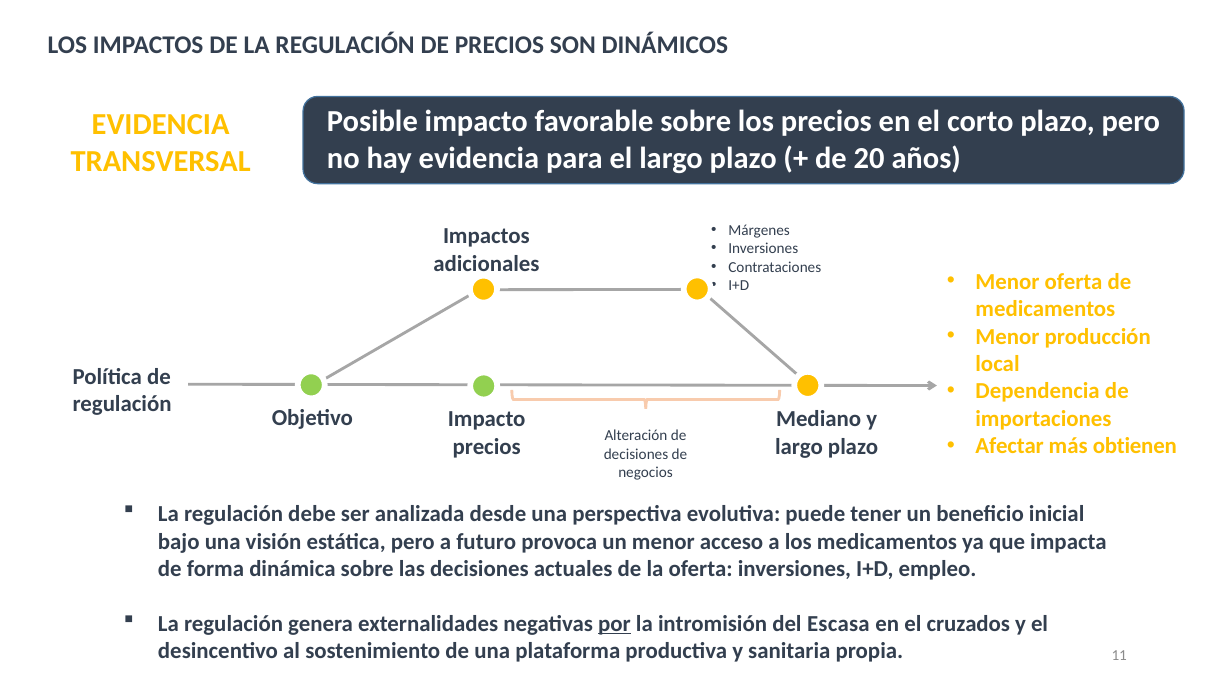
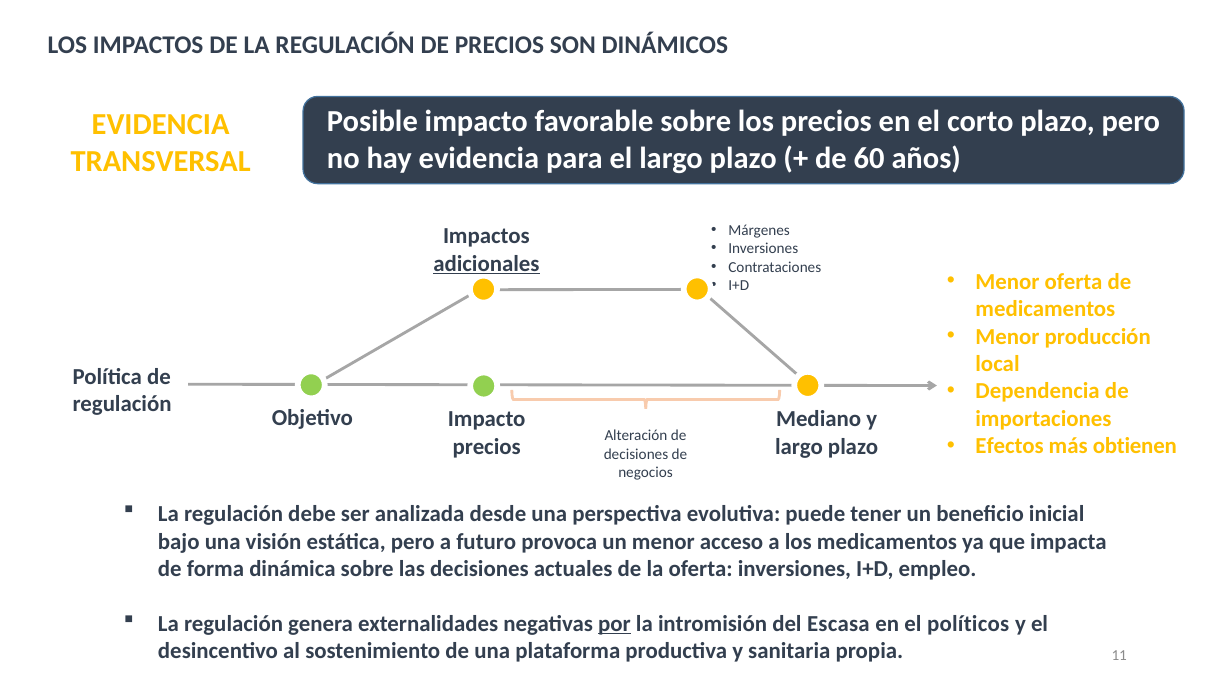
20: 20 -> 60 (869, 158)
adicionales underline: none -> present (486, 264)
Afectar: Afectar -> Efectos (1010, 446)
cruzados: cruzados -> políticos (968, 624)
